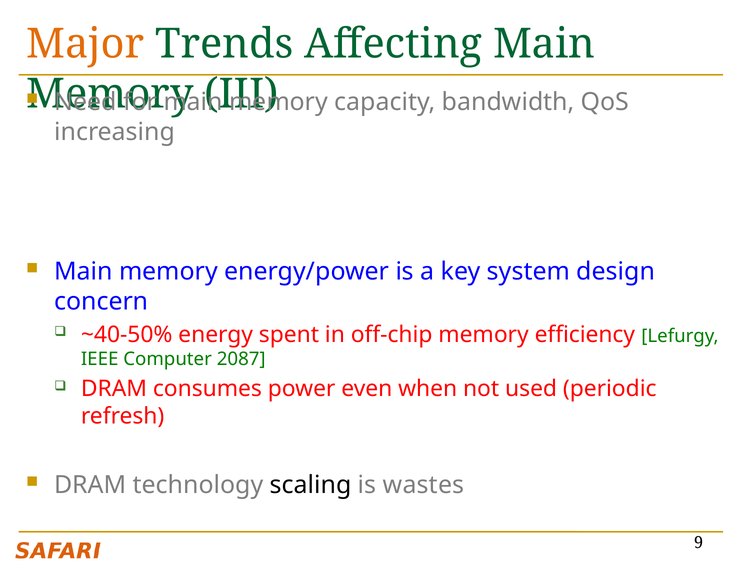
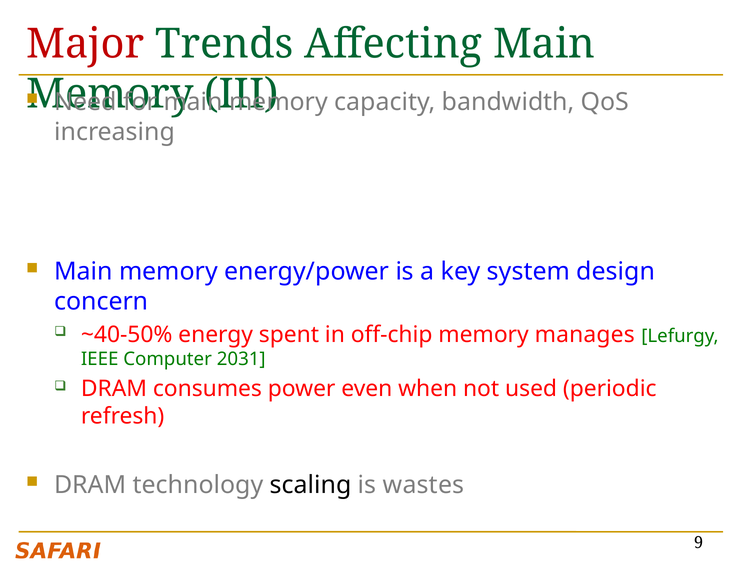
Major colour: orange -> red (85, 44)
efficiency: efficiency -> manages (585, 335)
2087: 2087 -> 2031 (241, 359)
